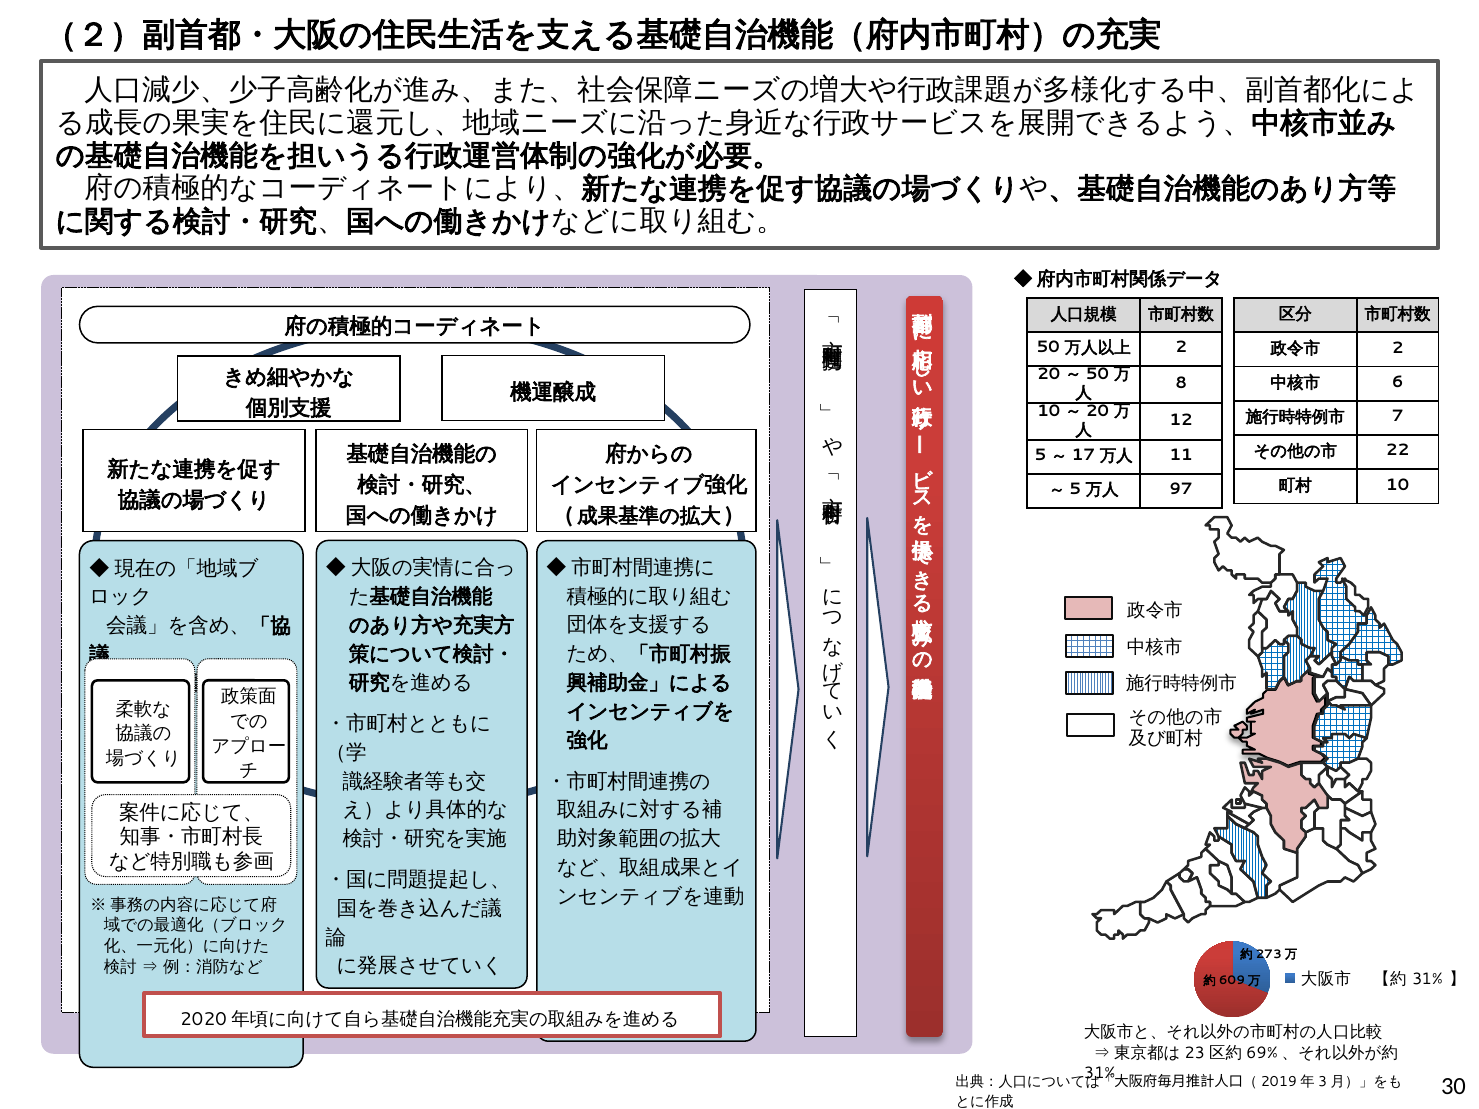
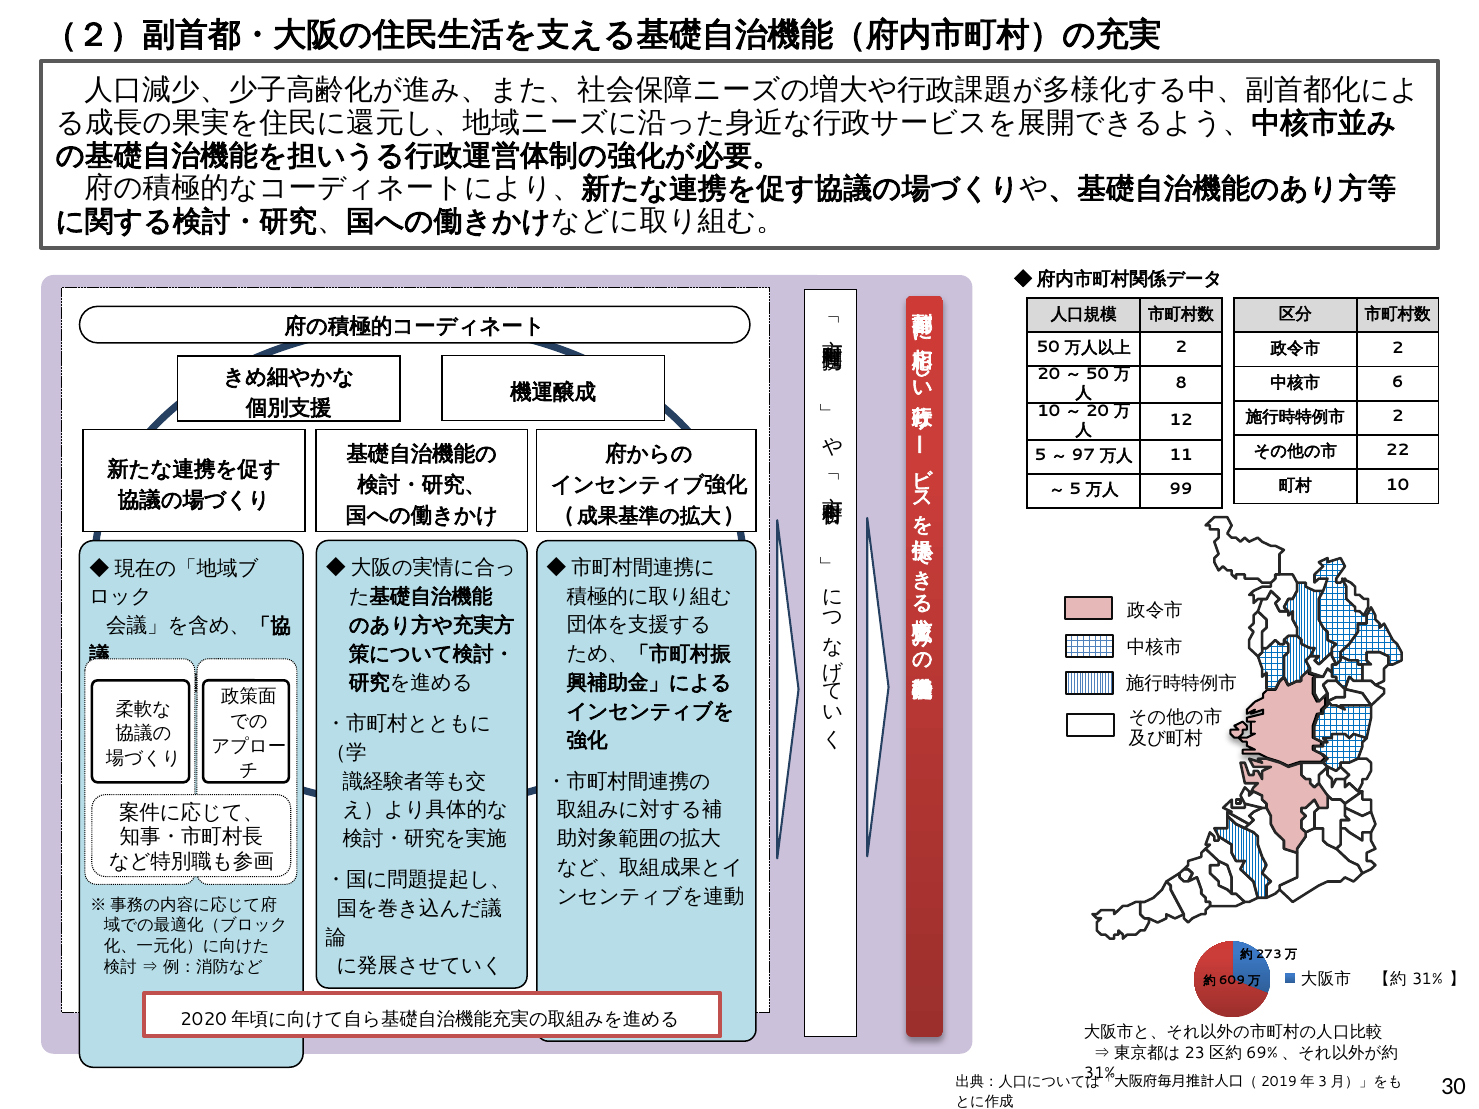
7: 7 -> 2 (1398, 416)
17: 17 -> 97 (1083, 456)
97: 97 -> 99 (1181, 490)
